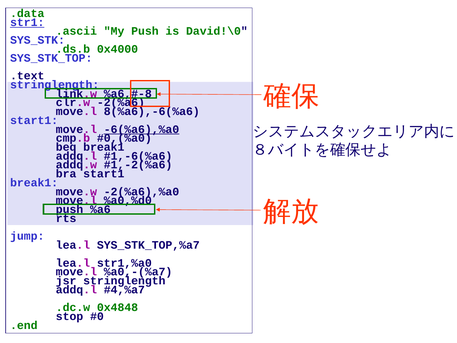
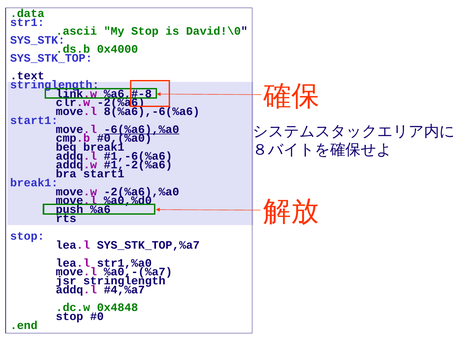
str1 underline: present -> none (27, 22)
My Push: Push -> Stop (145, 31)
jump: jump -> stop (27, 236)
